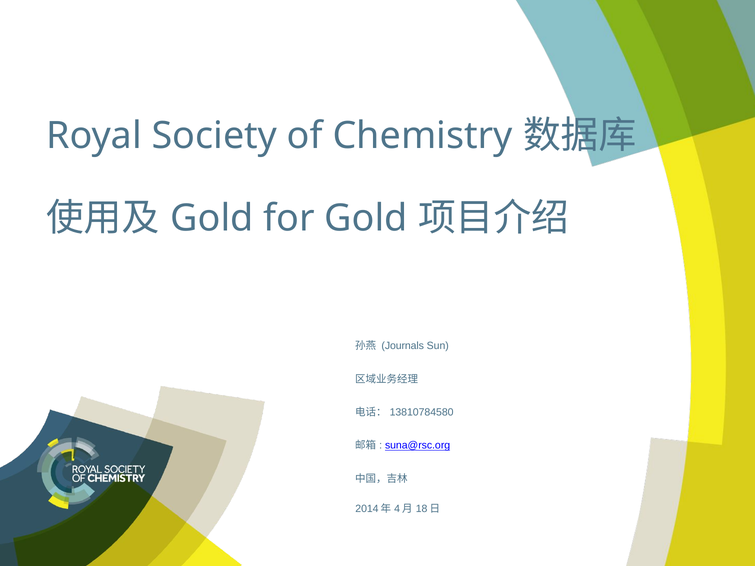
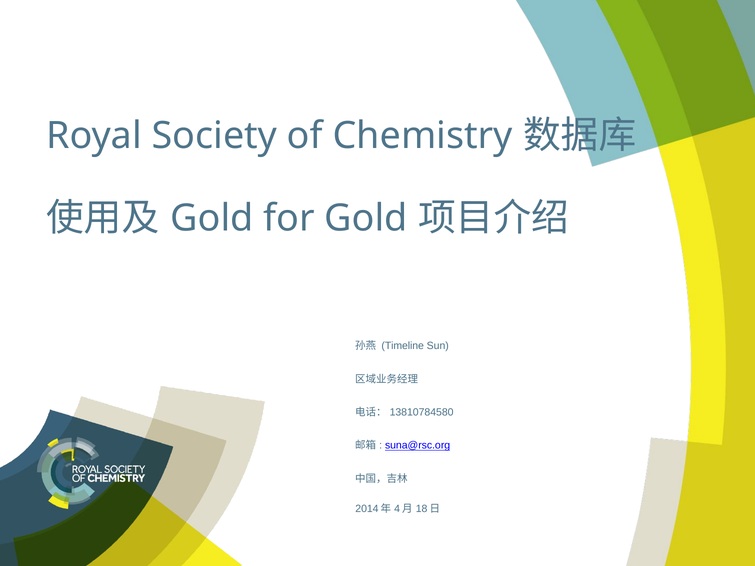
Journals: Journals -> Timeline (403, 346)
